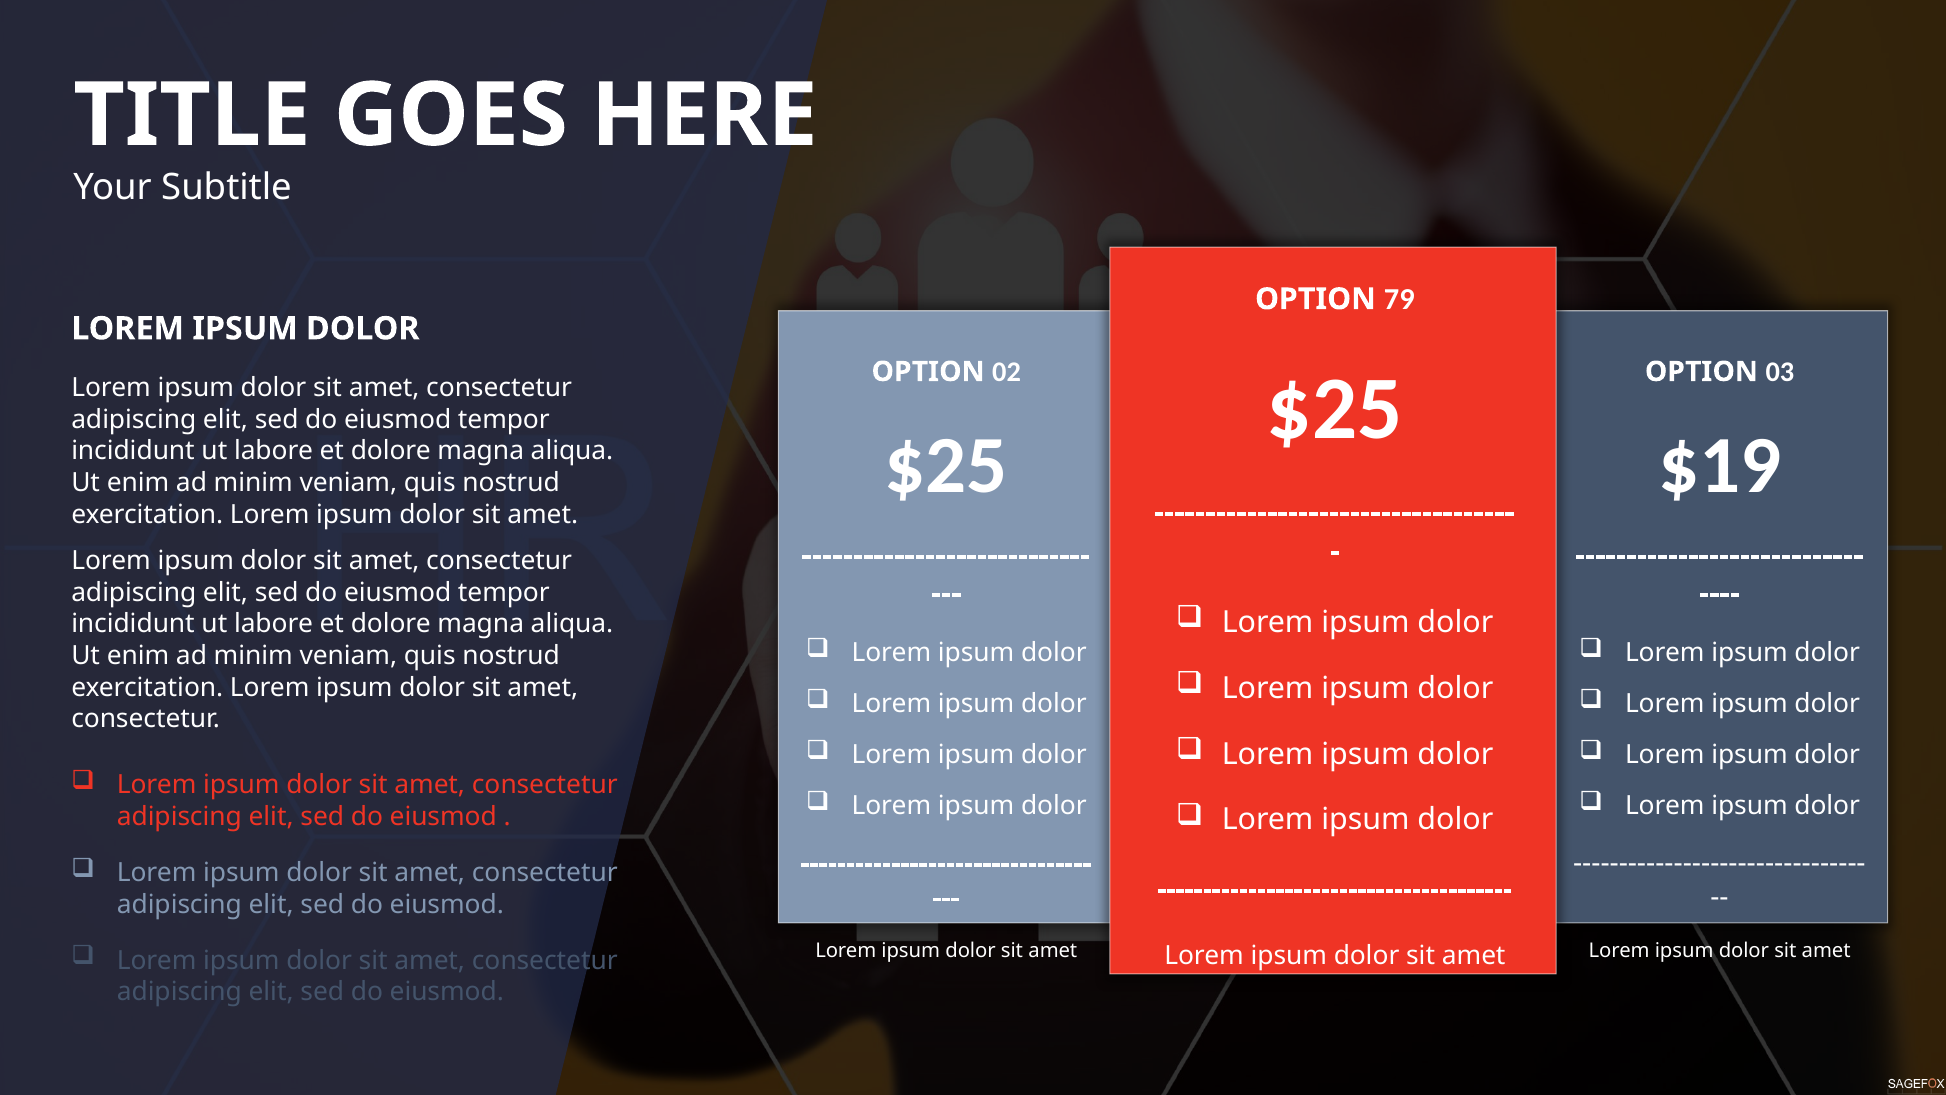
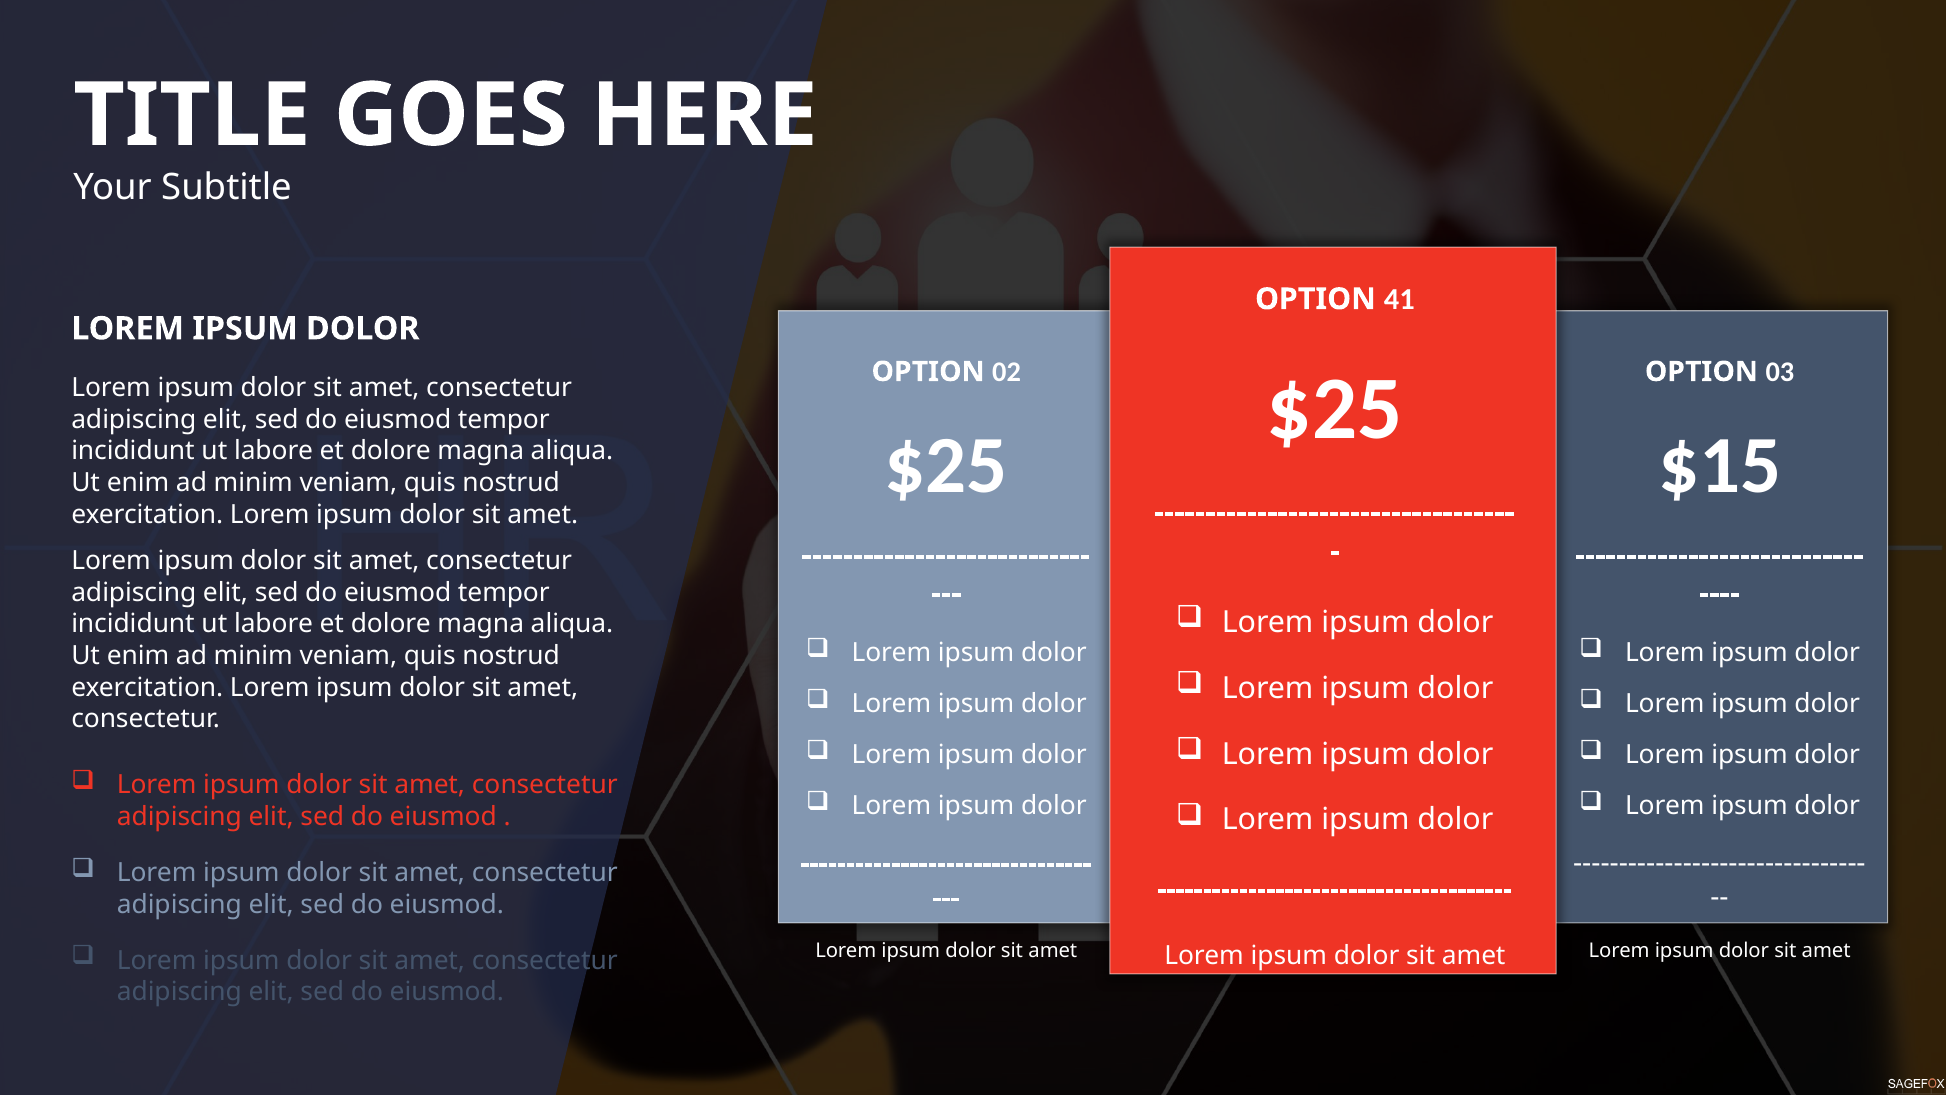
79: 79 -> 41 (1399, 299)
$19: $19 -> $15 (1720, 465)
